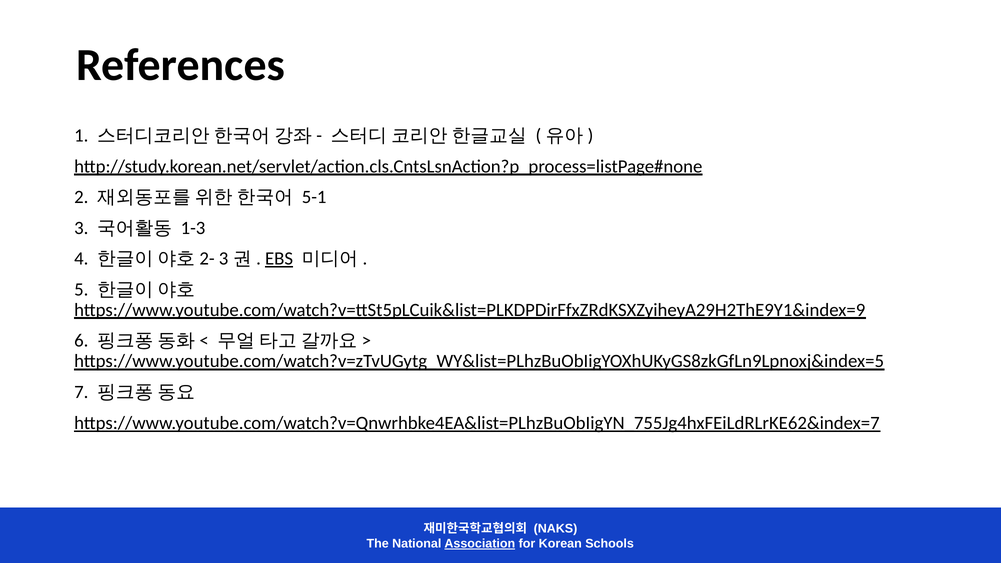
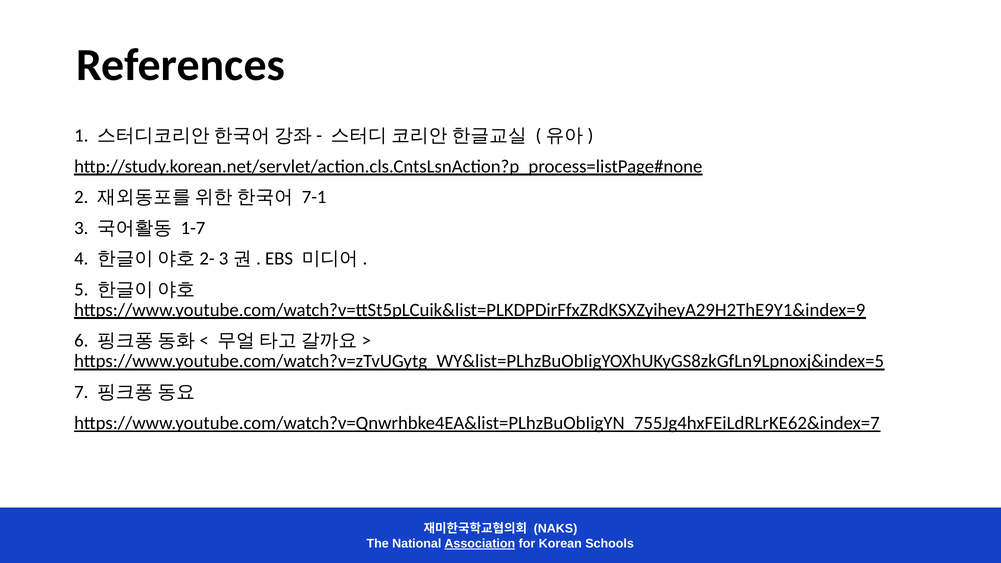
5-1: 5-1 -> 7-1 (314, 197)
1-3: 1-3 -> 1-7 (193, 228)
EBS underline: present -> none (279, 259)
